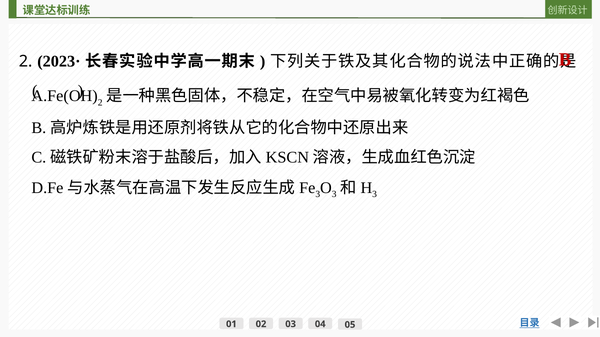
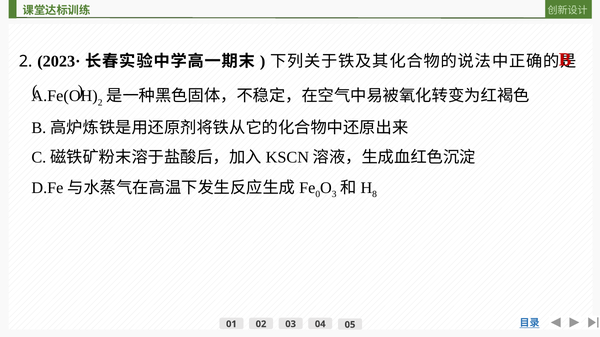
3: 3 -> 0 (318, 194)
3: 3 -> 8 (375, 194)
